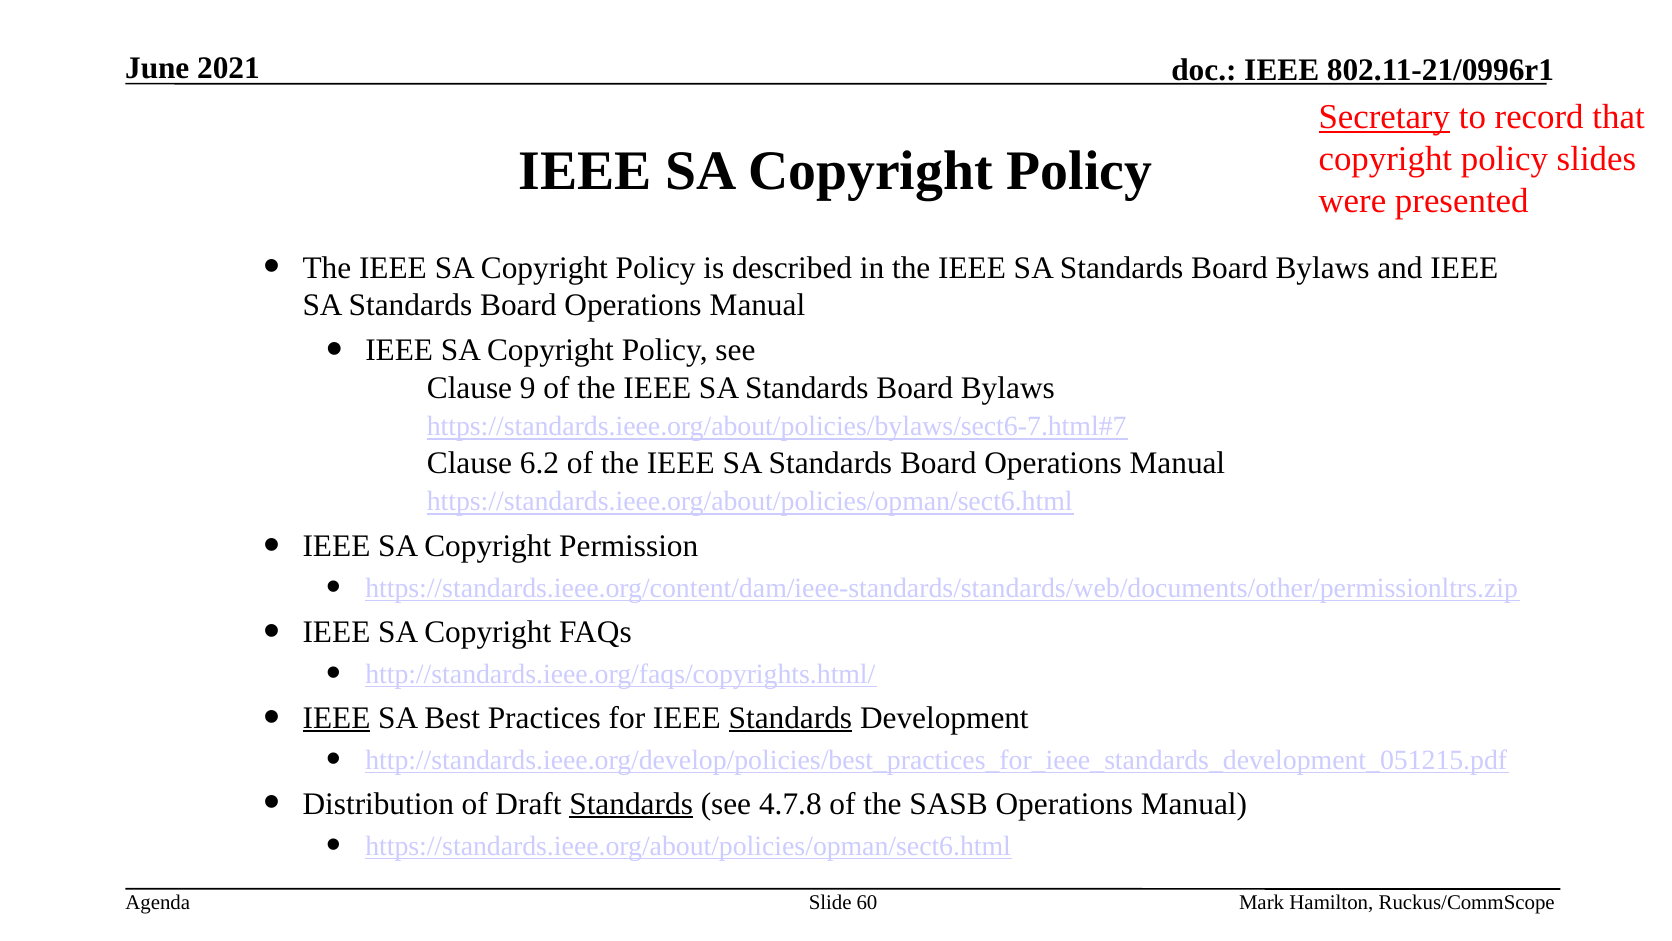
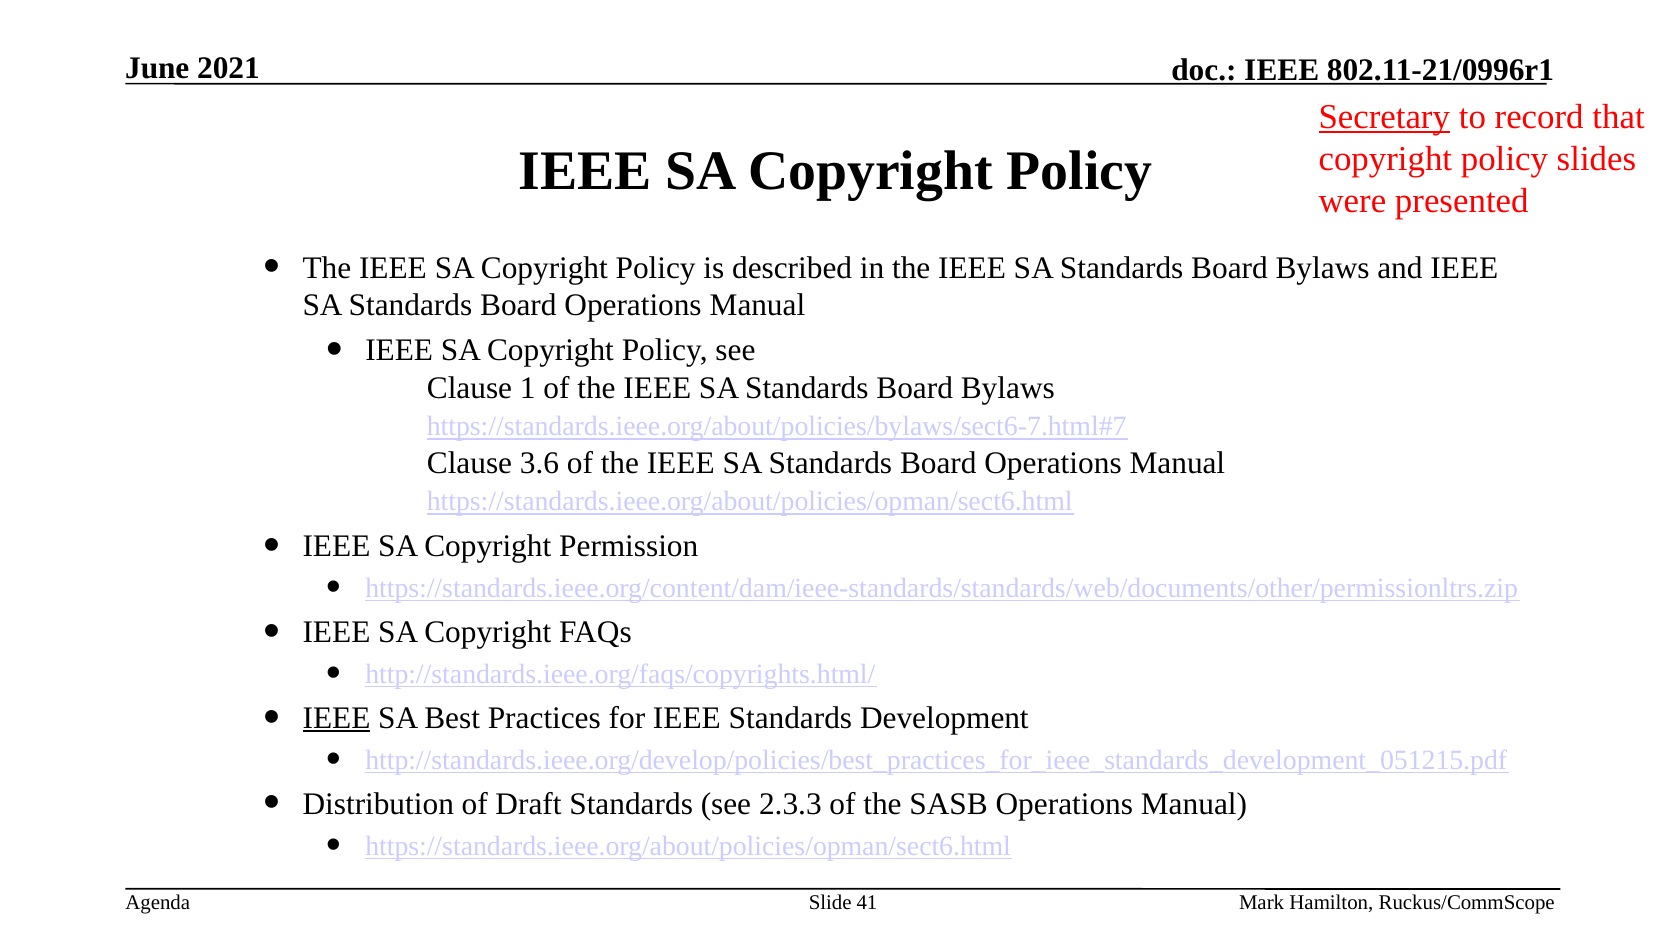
9: 9 -> 1 (528, 387)
6.2: 6.2 -> 3.6 (539, 463)
Standards underline: present -> none (790, 718)
Standards underline: present -> none (631, 803)
4.7.8: 4.7.8 -> 2.3.3 (790, 803)
60: 60 -> 41 (867, 902)
